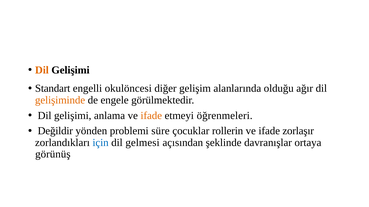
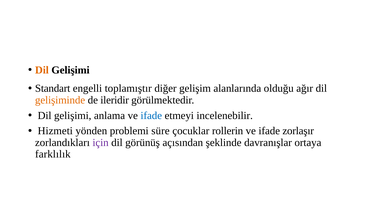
okulöncesi: okulöncesi -> toplamıştır (128, 89)
engele: engele -> ileridir (115, 100)
ifade colour: orange -> blue (151, 116)
öğrenmeleri: öğrenmeleri -> incelenebilir (225, 116)
Değildir: Değildir -> Hizmeti (55, 131)
için colour: blue -> purple (101, 143)
gelmesi: gelmesi -> görünüş (143, 143)
görünüş: görünüş -> farklılık (53, 155)
